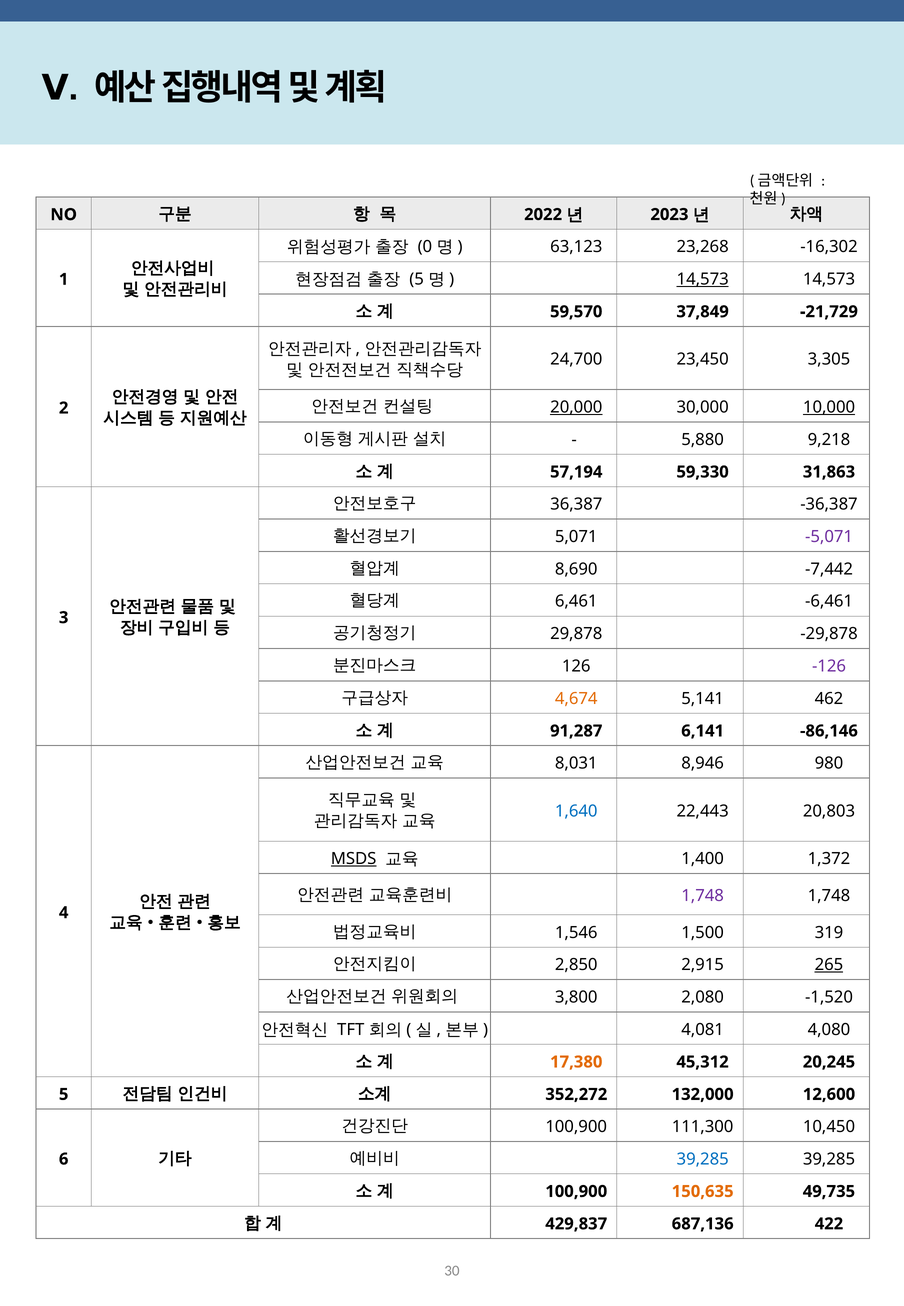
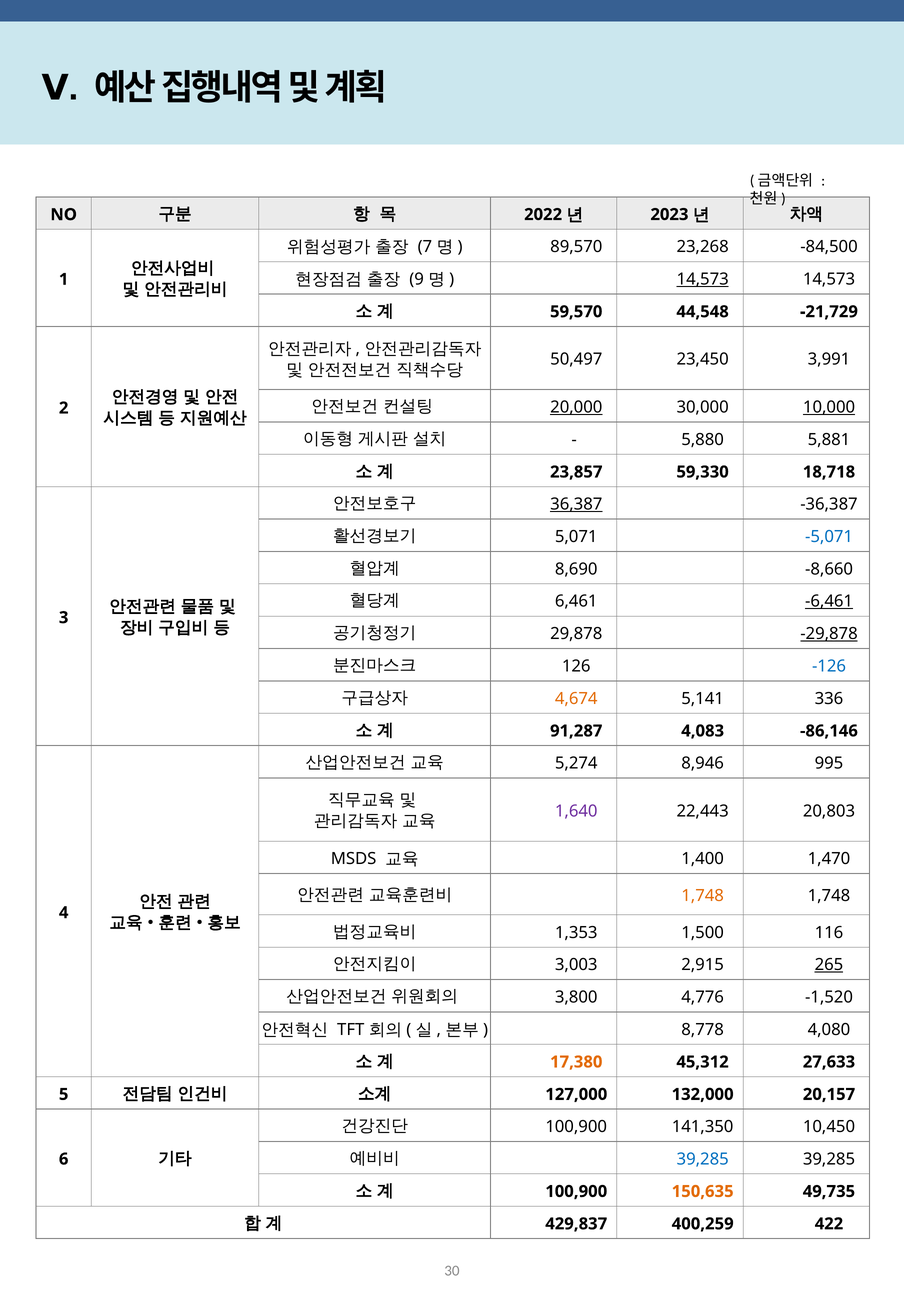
0: 0 -> 7 (425, 247)
63,123: 63,123 -> 89,570 (576, 247)
-16,302: -16,302 -> -84,500 (829, 247)
5: 5 -> 9 (417, 279)
37,849: 37,849 -> 44,548 (703, 312)
24,700: 24,700 -> 50,497 (576, 359)
3,305: 3,305 -> 3,991 (829, 359)
9,218: 9,218 -> 5,881 (829, 440)
57,194: 57,194 -> 23,857 (576, 472)
31,863: 31,863 -> 18,718 (829, 472)
36,387 underline: none -> present (576, 504)
-5,071 colour: purple -> blue (829, 537)
-7,442: -7,442 -> -8,660 (829, 569)
-6,461 underline: none -> present (829, 601)
-29,878 underline: none -> present (829, 634)
-126 colour: purple -> blue (829, 666)
462: 462 -> 336 (829, 698)
6,141: 6,141 -> 4,083 (703, 731)
8,031: 8,031 -> 5,274 (576, 763)
980: 980 -> 995 (829, 763)
1,640 colour: blue -> purple (576, 811)
MSDS underline: present -> none (354, 859)
1,372: 1,372 -> 1,470 (829, 859)
1,748 colour: purple -> orange (703, 896)
1,546: 1,546 -> 1,353 (576, 932)
319: 319 -> 116 (829, 932)
2,850: 2,850 -> 3,003 (576, 965)
2,080: 2,080 -> 4,776 (703, 997)
4,081: 4,081 -> 8,778 (703, 1029)
20,245: 20,245 -> 27,633 (829, 1062)
352,272: 352,272 -> 127,000 (576, 1094)
12,600: 12,600 -> 20,157 (829, 1094)
111,300: 111,300 -> 141,350 (703, 1127)
687,136: 687,136 -> 400,259 (703, 1224)
